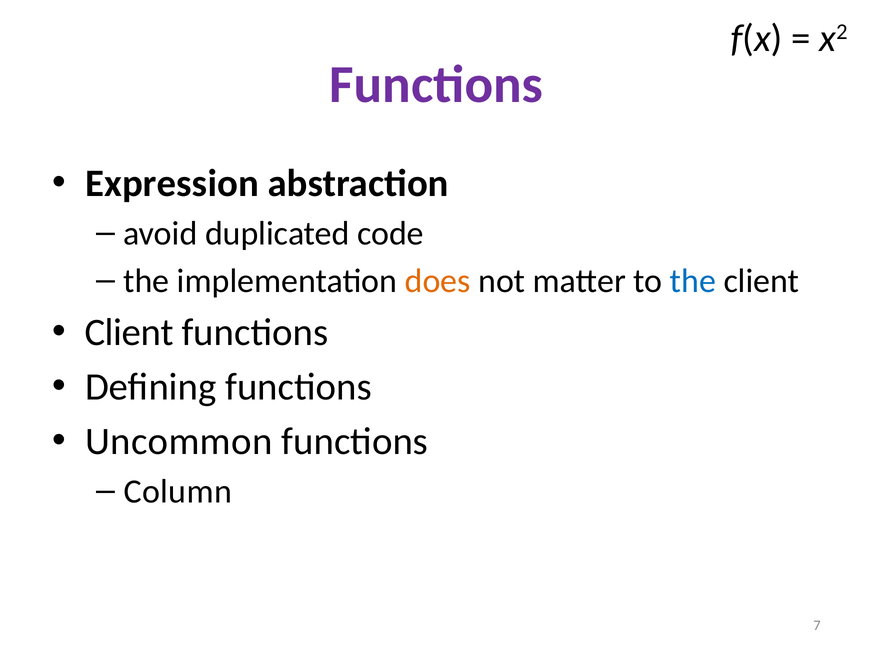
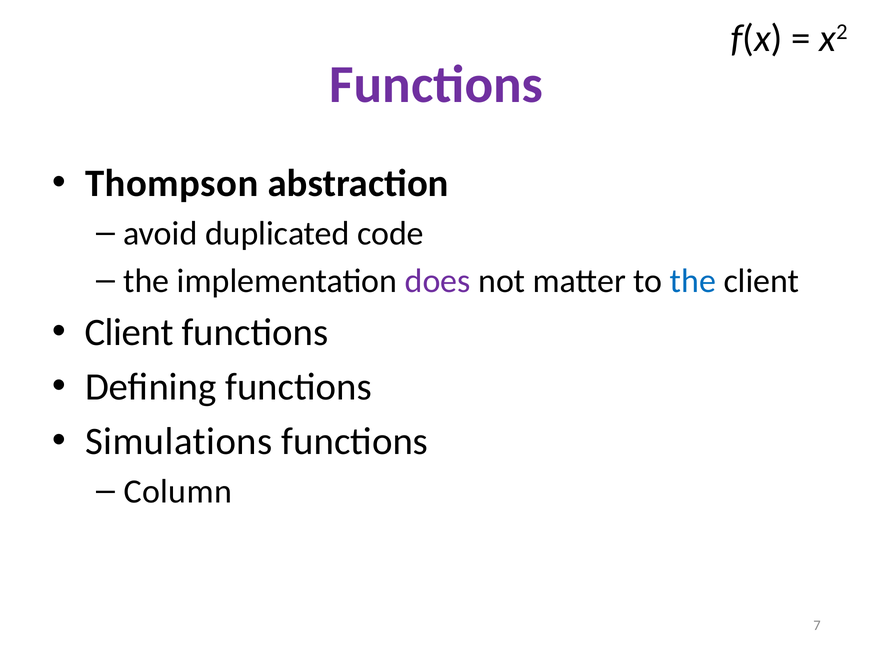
Expression: Expression -> Thompson (172, 183)
does colour: orange -> purple (438, 281)
Uncommon: Uncommon -> Simulations (179, 441)
